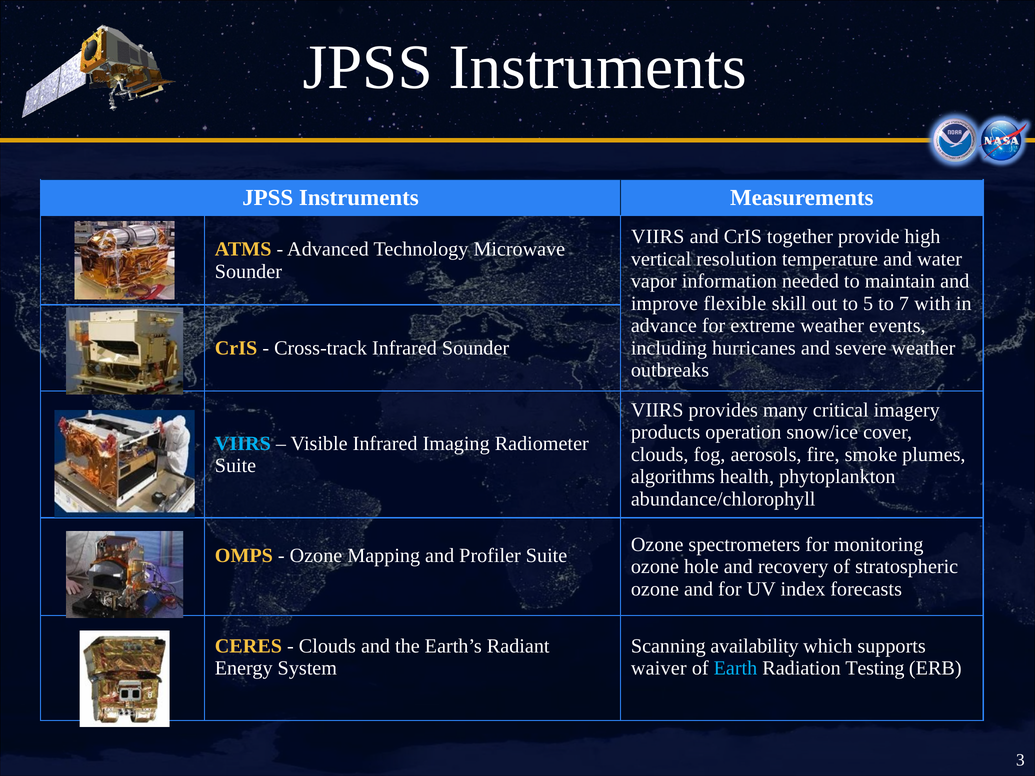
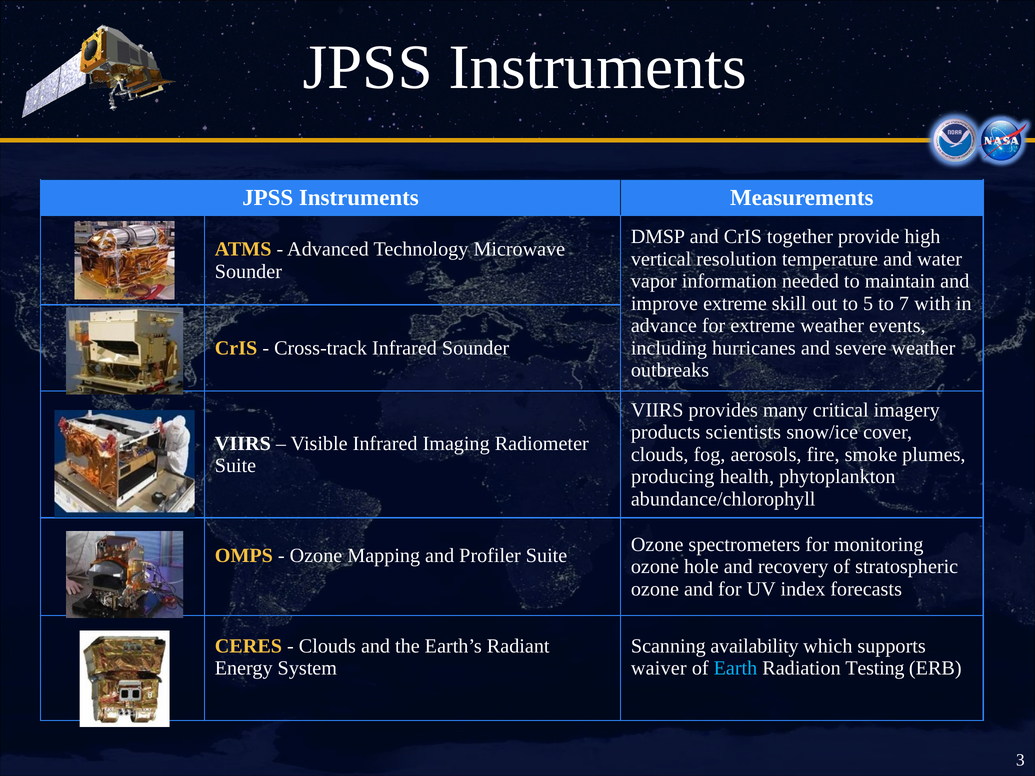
VIIRS: VIIRS -> DMSP (658, 237)
improve flexible: flexible -> extreme (735, 304)
operation: operation -> scientists (743, 432)
VIIRS colour: light blue -> white (243, 444)
algorithms: algorithms -> producing (673, 477)
